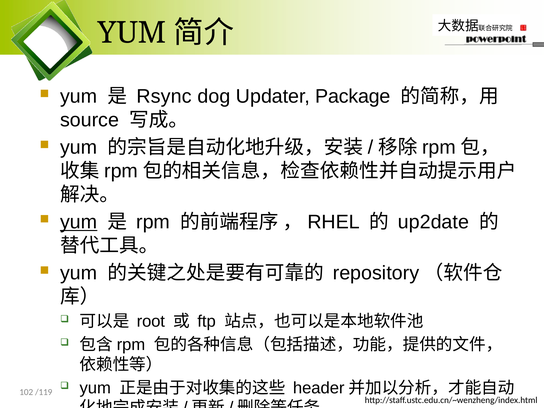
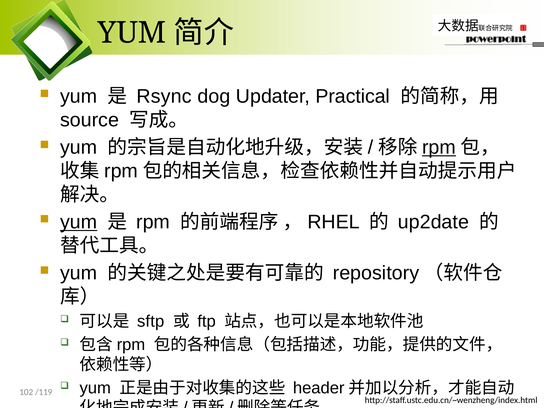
Package: Package -> Practical (353, 96)
rpm underline: none -> present (439, 147)
root: root -> sftp (151, 321)
